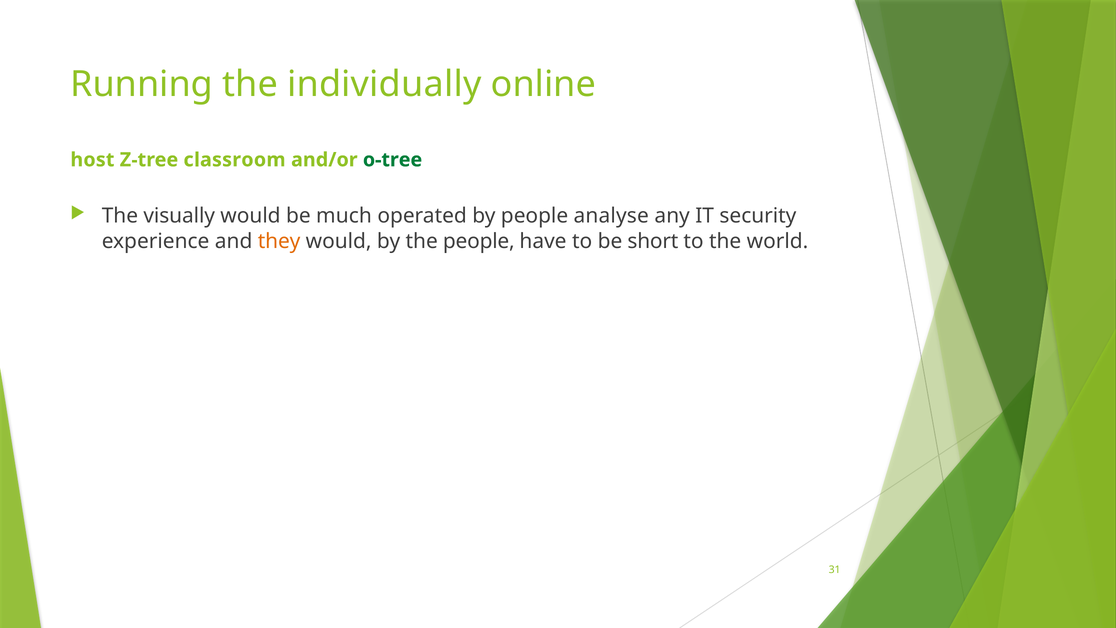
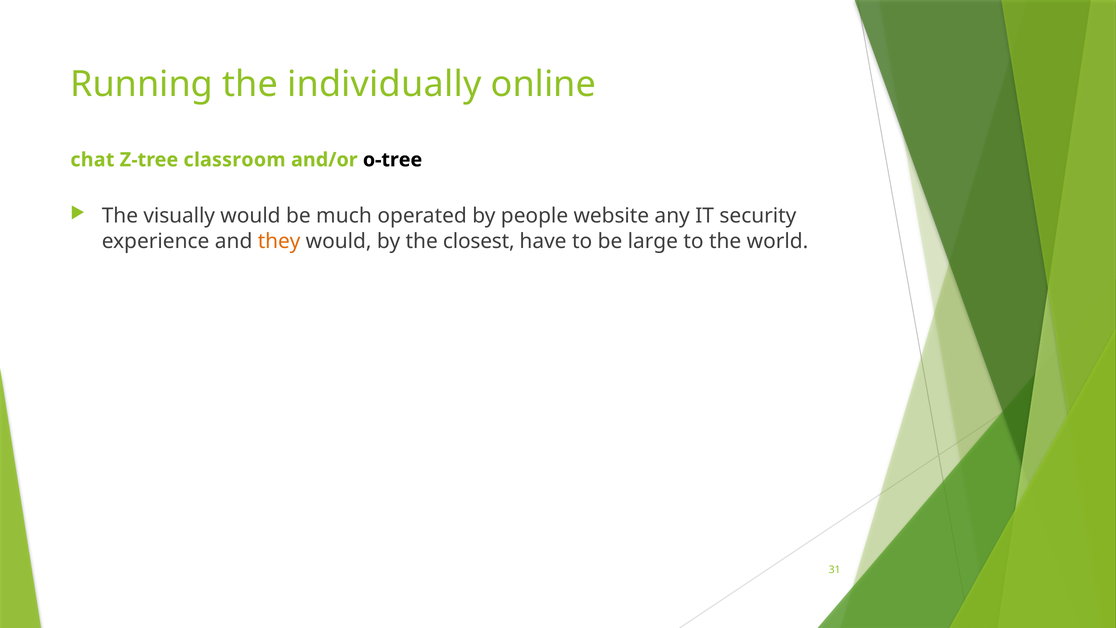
host: host -> chat (92, 160)
o-tree colour: green -> black (393, 160)
analyse: analyse -> website (611, 216)
the people: people -> closest (479, 241)
short: short -> large (653, 241)
